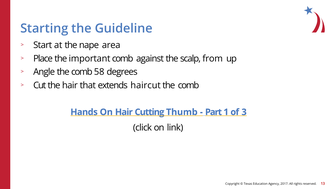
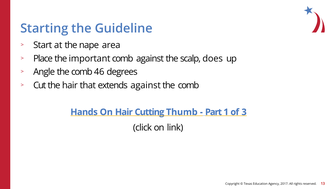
from: from -> does (213, 58)
58: 58 -> 46 (99, 72)
extends haircut: haircut -> against (146, 85)
